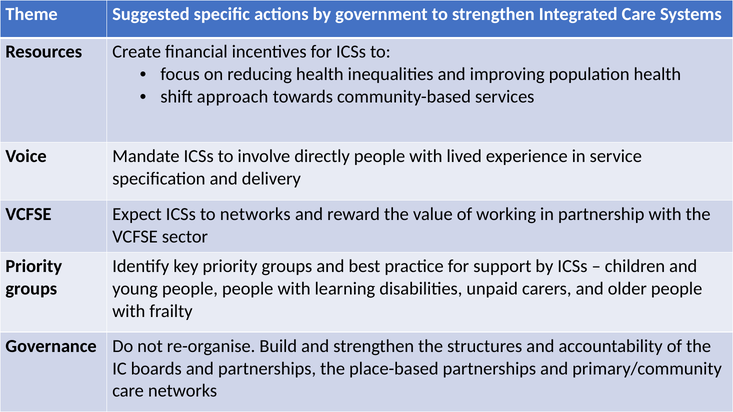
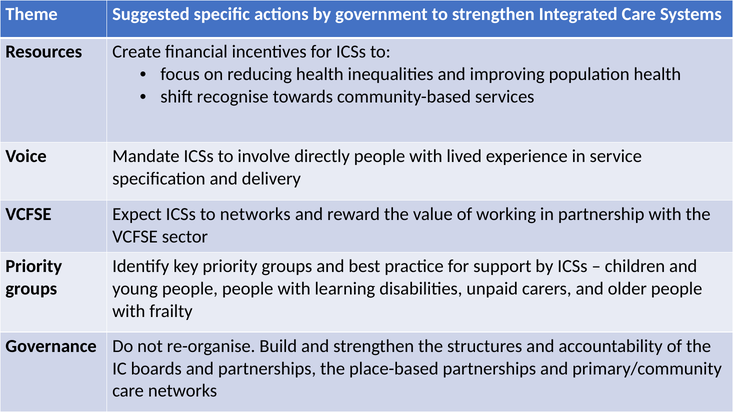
approach: approach -> recognise (233, 97)
